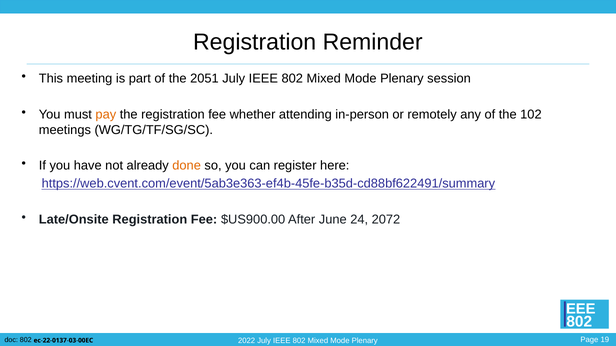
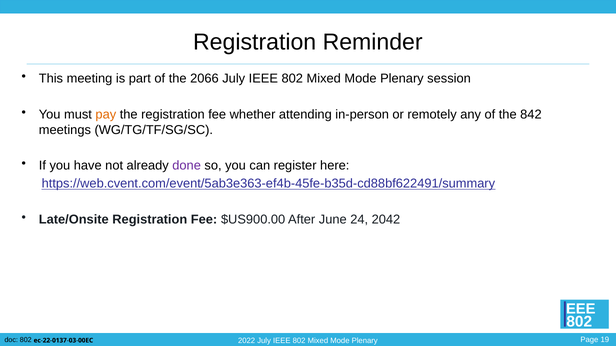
2051: 2051 -> 2066 (204, 79)
102: 102 -> 842 (531, 115)
done colour: orange -> purple (187, 166)
2072: 2072 -> 2042 (386, 220)
